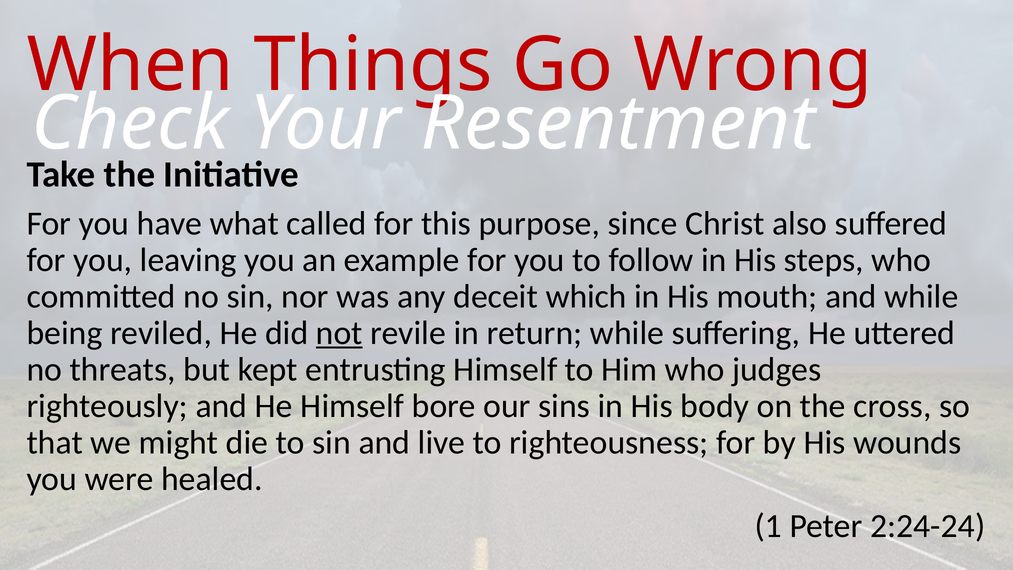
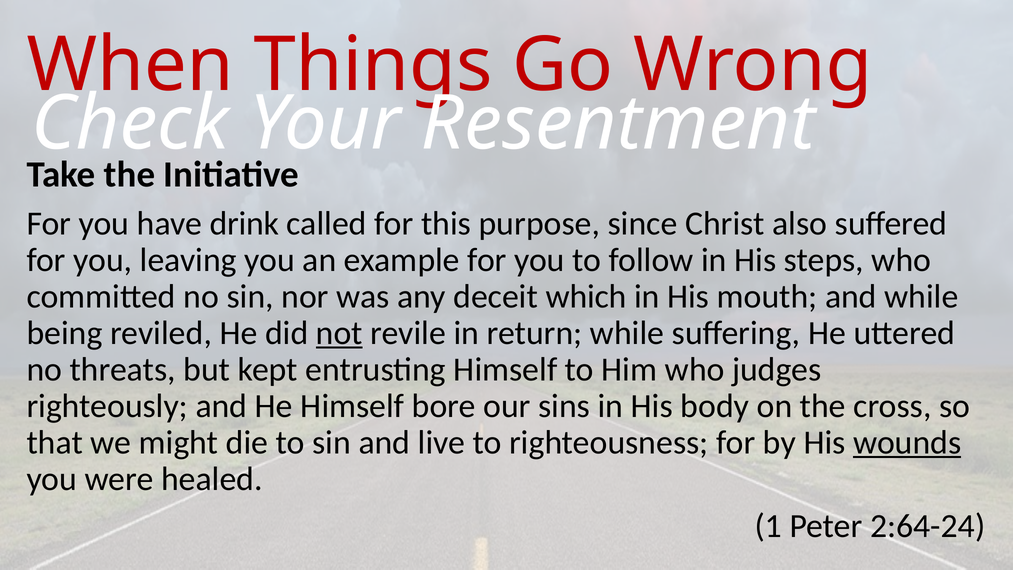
what: what -> drink (244, 223)
wounds underline: none -> present (907, 442)
2:24-24: 2:24-24 -> 2:64-24 (928, 526)
